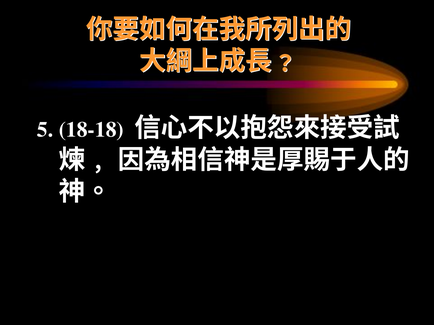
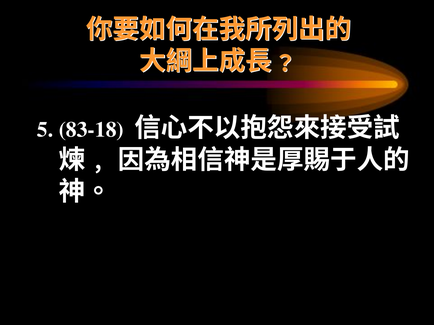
18-18: 18-18 -> 83-18 (91, 130)
